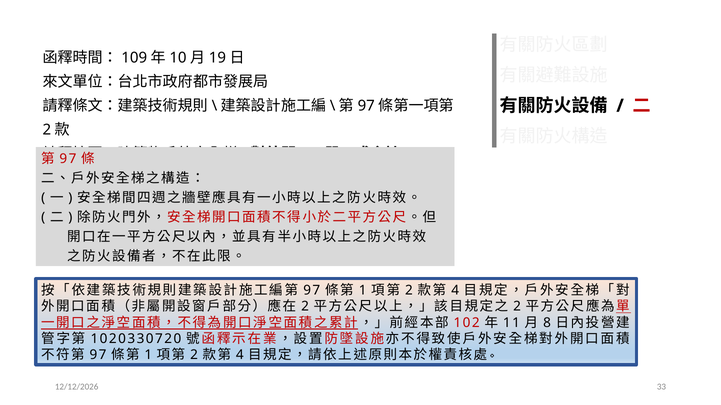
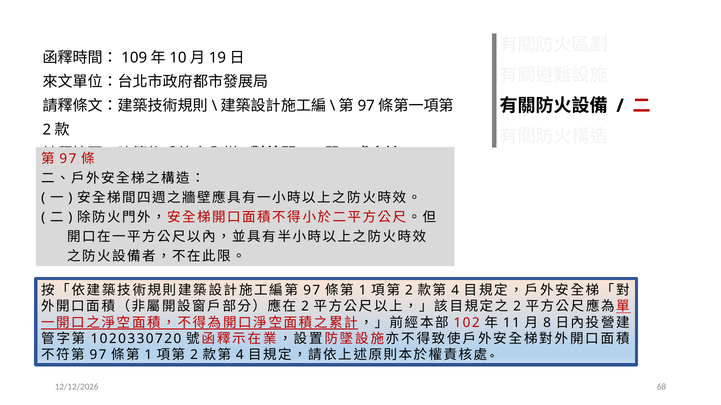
33: 33 -> 68 (661, 387)
